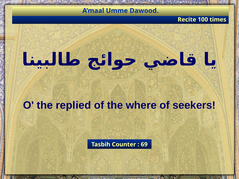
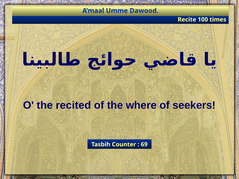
replied: replied -> recited (73, 105)
